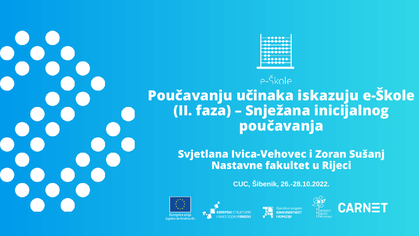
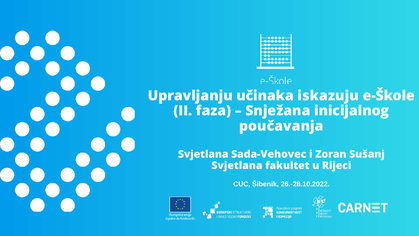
Poučavanju: Poučavanju -> Upravljanju (190, 96)
Ivica-Vehovec: Ivica-Vehovec -> Sada-Vehovec (269, 154)
Nastavne: Nastavne -> Svjetlana (237, 166)
